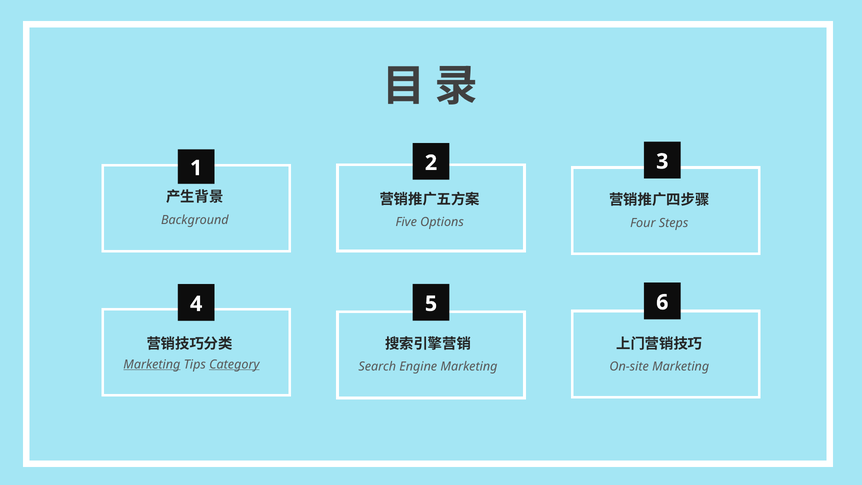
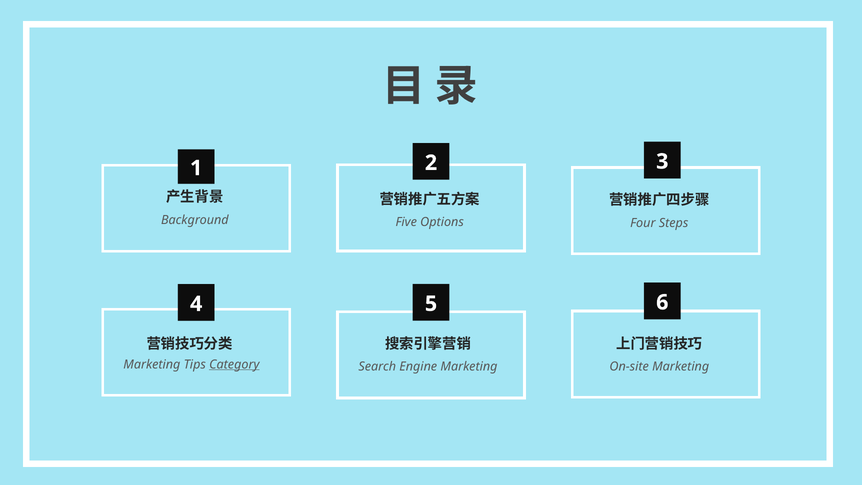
Marketing underline: present -> none (152, 364)
